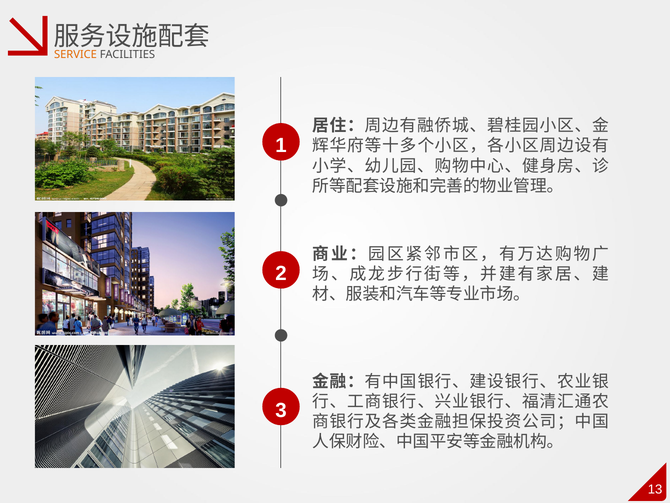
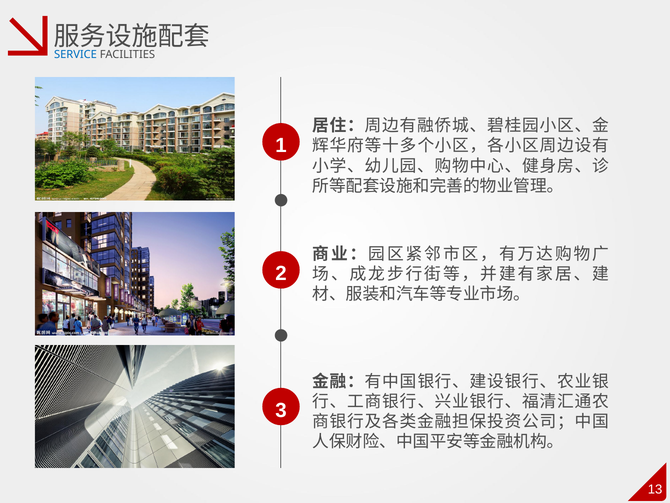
SERVICE colour: orange -> blue (75, 54)
